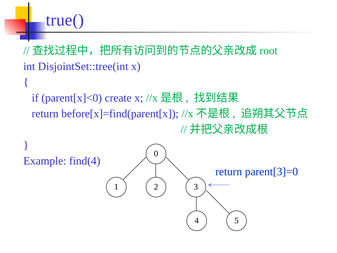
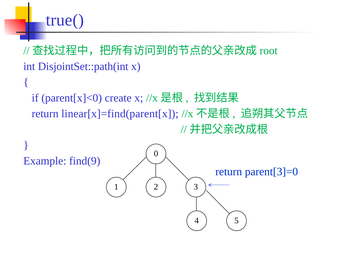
DisjointSet::tree(int: DisjointSet::tree(int -> DisjointSet::path(int (83, 66)
before[x]=find(parent[x: before[x]=find(parent[x -> linear[x]=find(parent[x (120, 114)
find(4: find(4 -> find(9 (85, 161)
